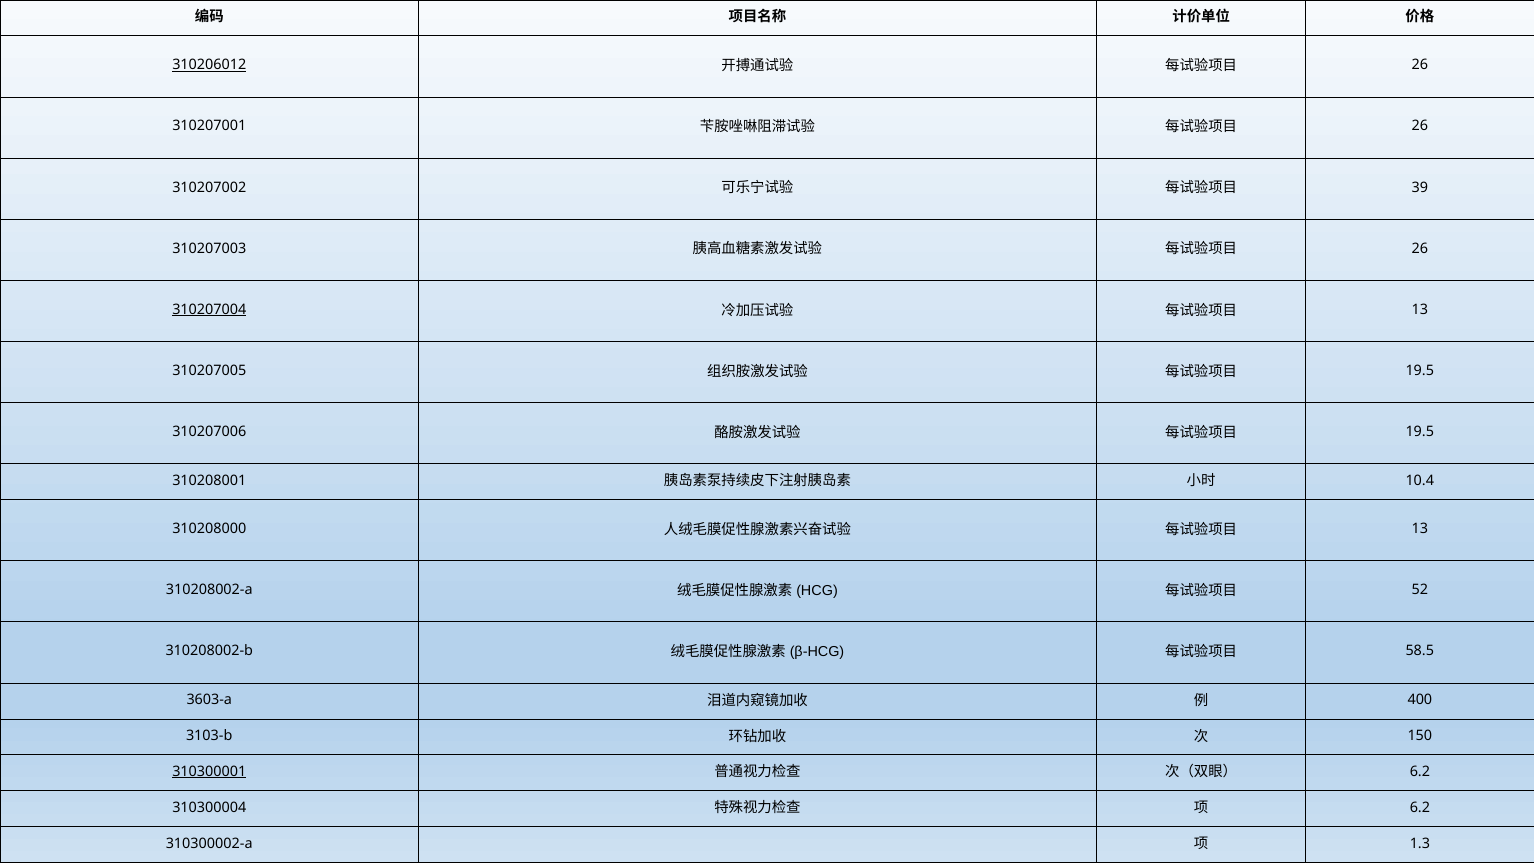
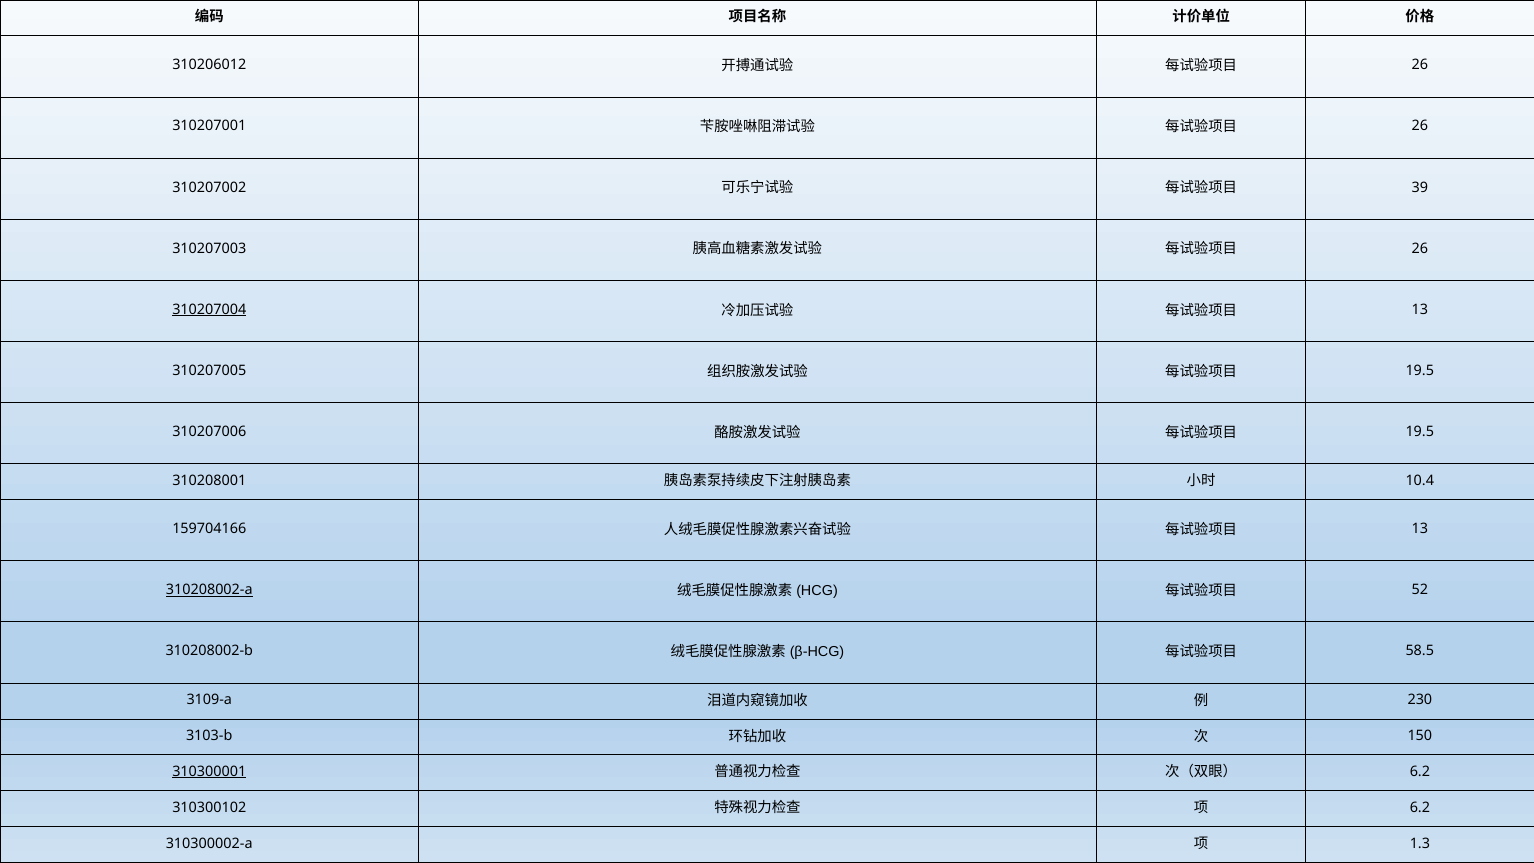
310206012 underline: present -> none (209, 65)
310208000: 310208000 -> 159704166 (209, 529)
310208002-a underline: none -> present (209, 590)
3603-a: 3603-a -> 3109-a (209, 700)
400: 400 -> 230 (1420, 700)
310300004: 310300004 -> 310300102 (209, 807)
